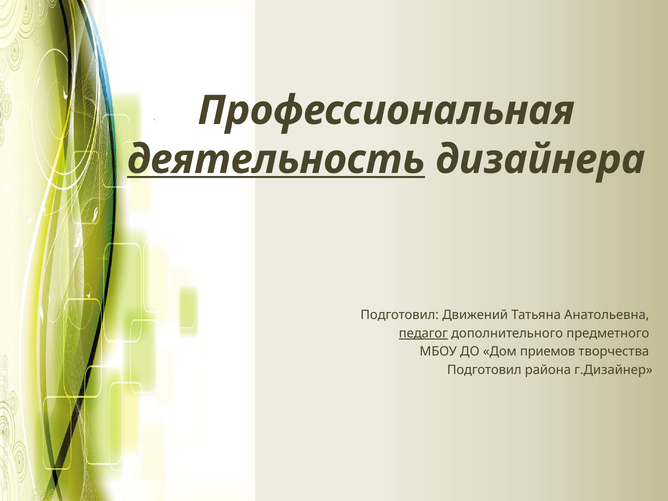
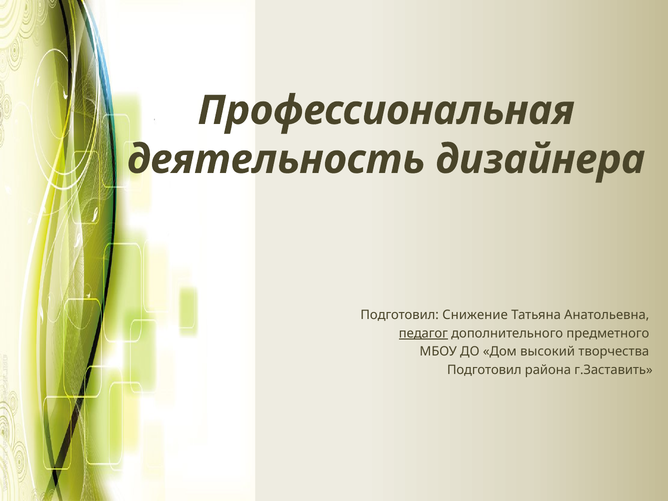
деятельность underline: present -> none (276, 159)
Движений: Движений -> Снижение (475, 315)
приемов: приемов -> высокий (548, 352)
г.Дизайнер: г.Дизайнер -> г.Заставить (614, 370)
